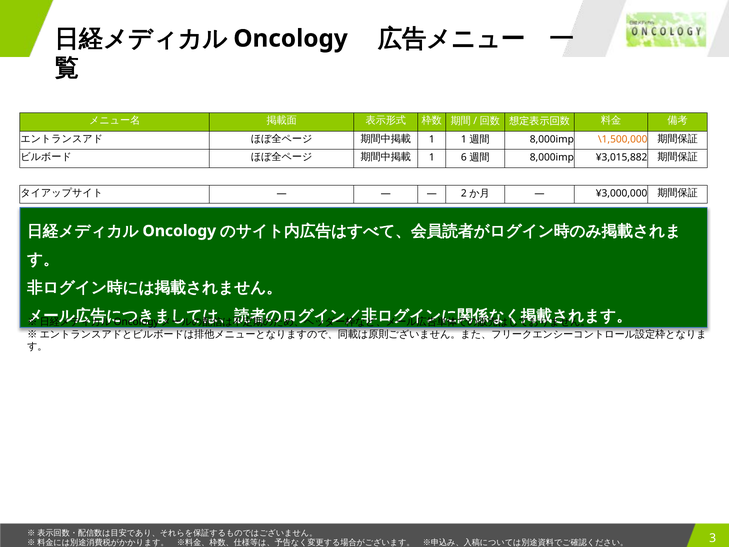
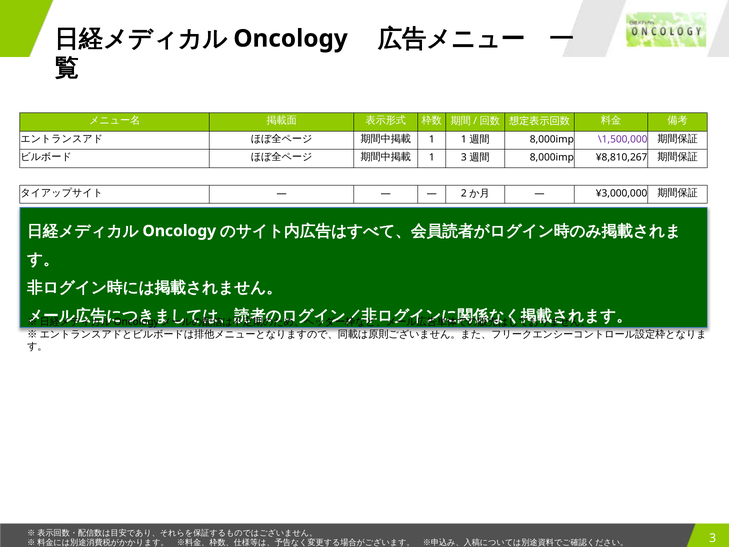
\1,500,000 colour: orange -> purple (623, 139)
1 6: 6 -> 3 (464, 157)
¥3,015,882: ¥3,015,882 -> ¥8,810,267 (622, 157)
